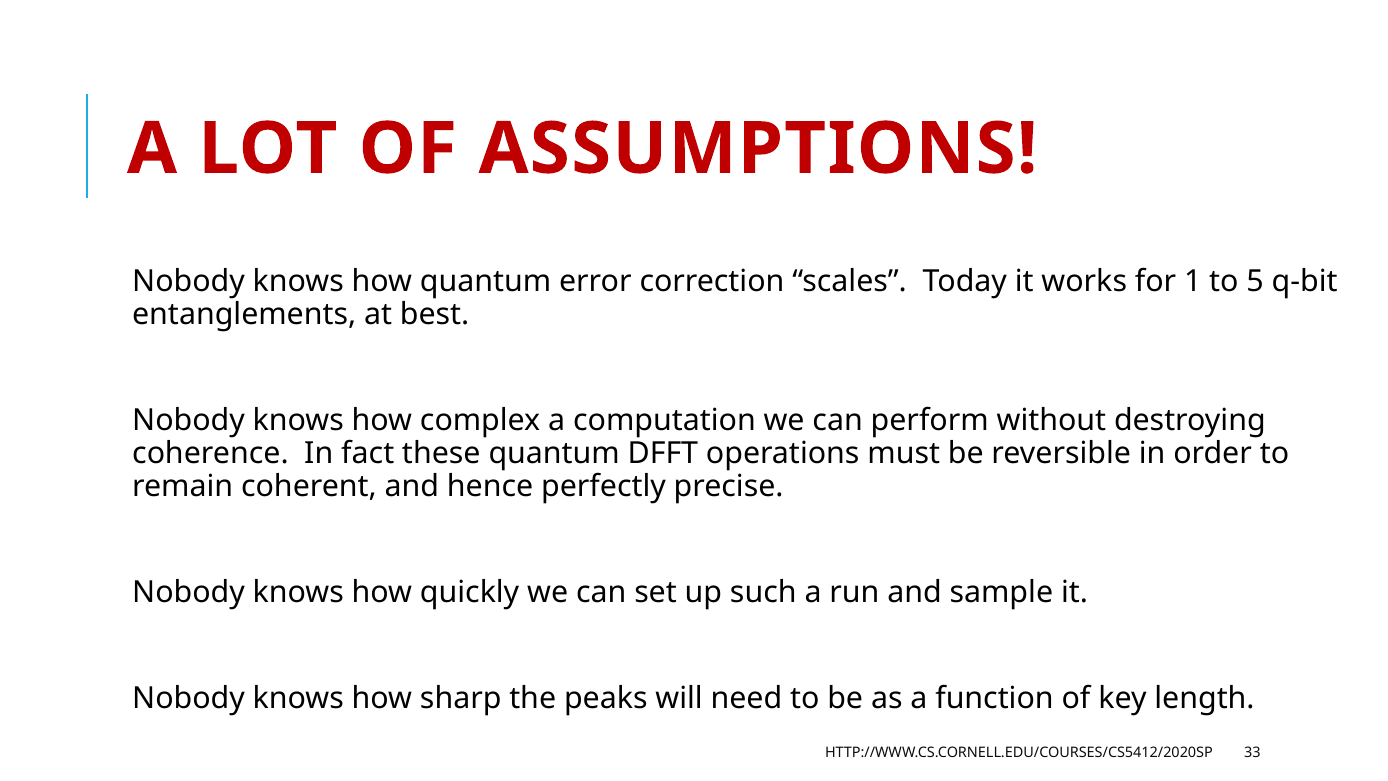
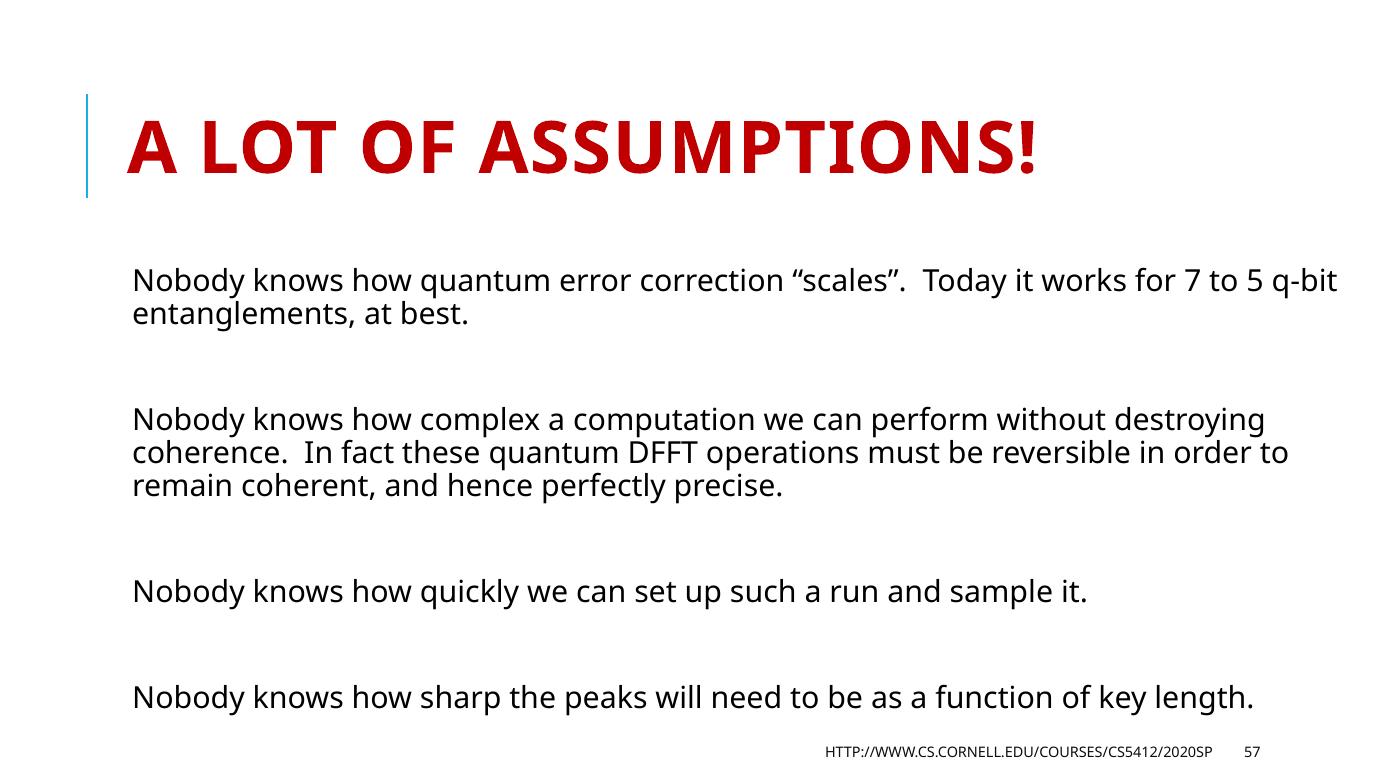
1: 1 -> 7 (1193, 282)
33: 33 -> 57 (1252, 752)
